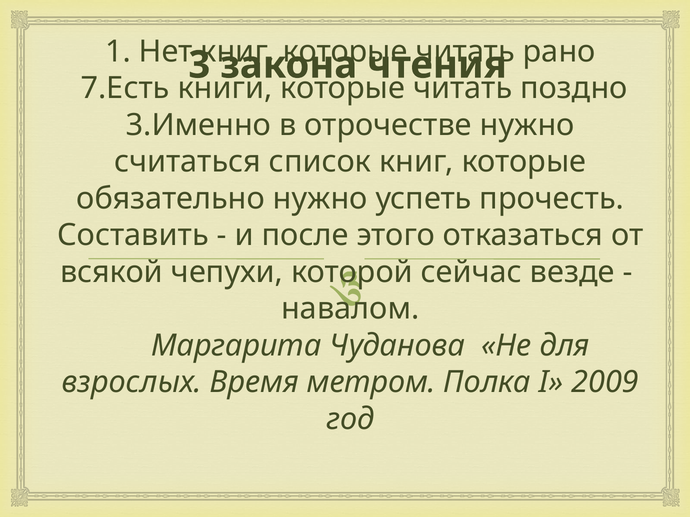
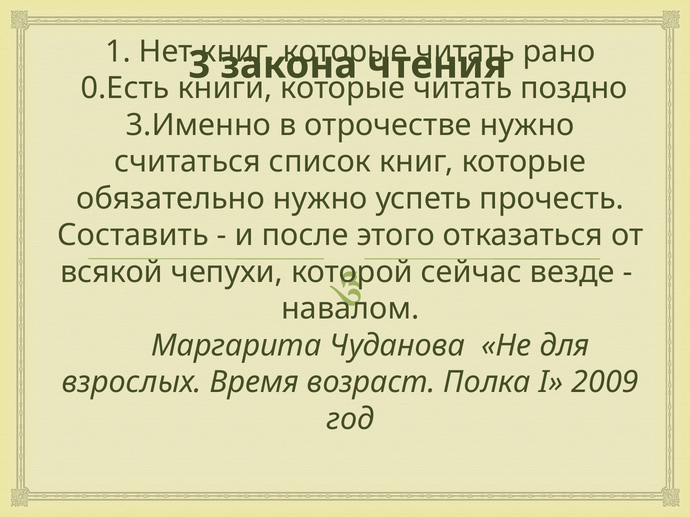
7.Есть: 7.Есть -> 0.Есть (125, 88)
метром: метром -> возраст (371, 383)
